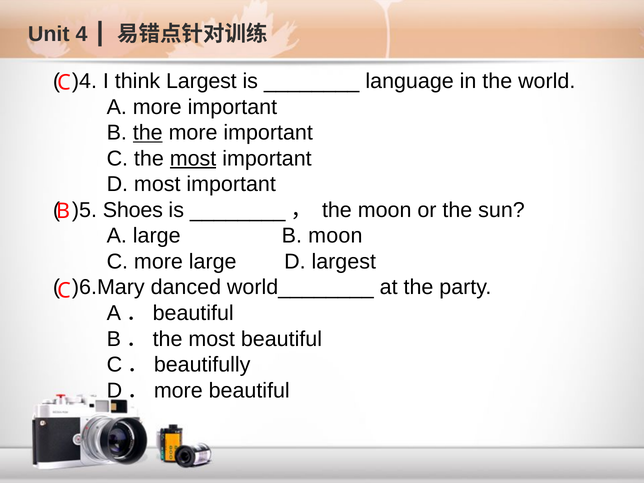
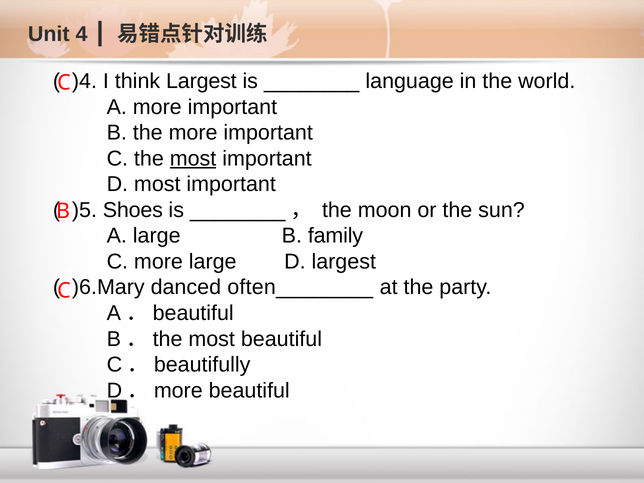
the underline: present -> none (148, 133)
B moon: moon -> family (336, 236)
world________: world________ -> often________ (300, 287)
